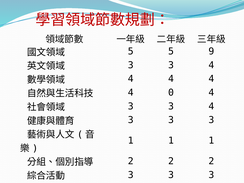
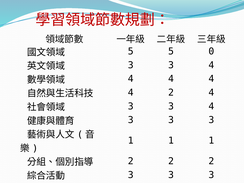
9: 9 -> 0 (211, 51)
4 0: 0 -> 2 (171, 93)
